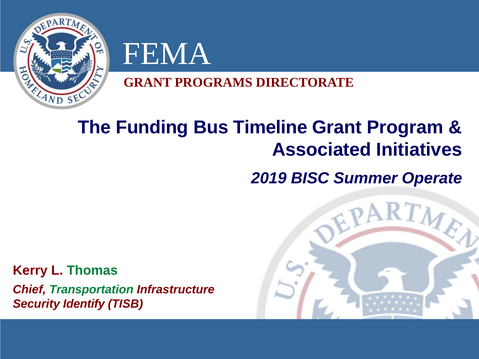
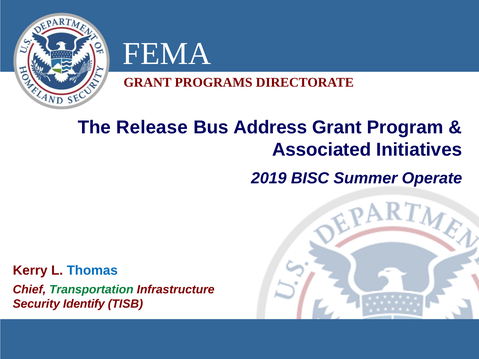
Funding: Funding -> Release (152, 127)
Timeline: Timeline -> Address (270, 127)
Thomas colour: green -> blue (92, 271)
